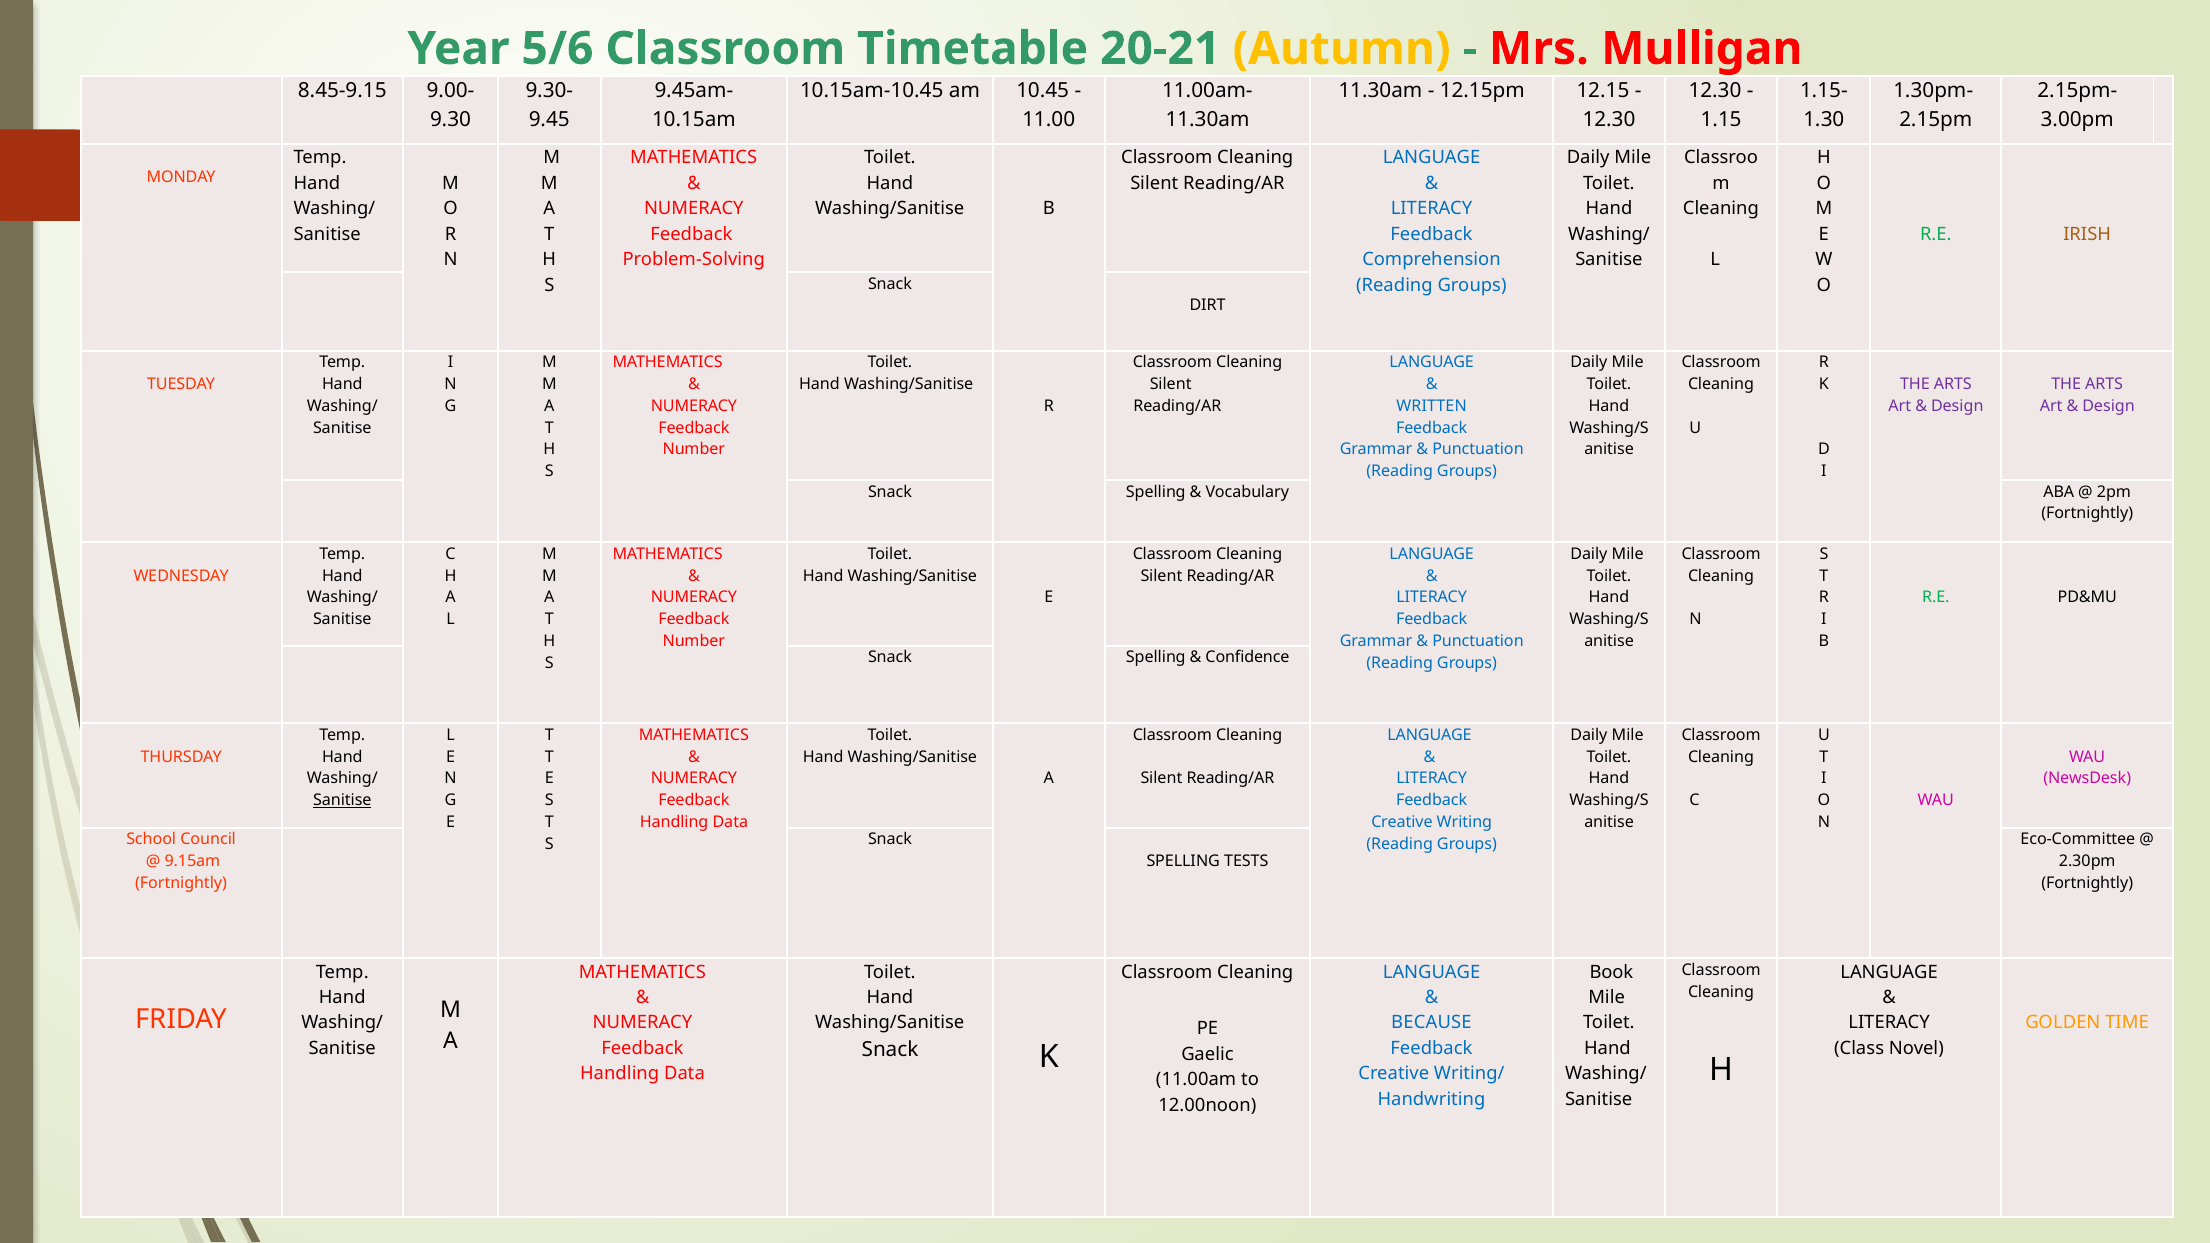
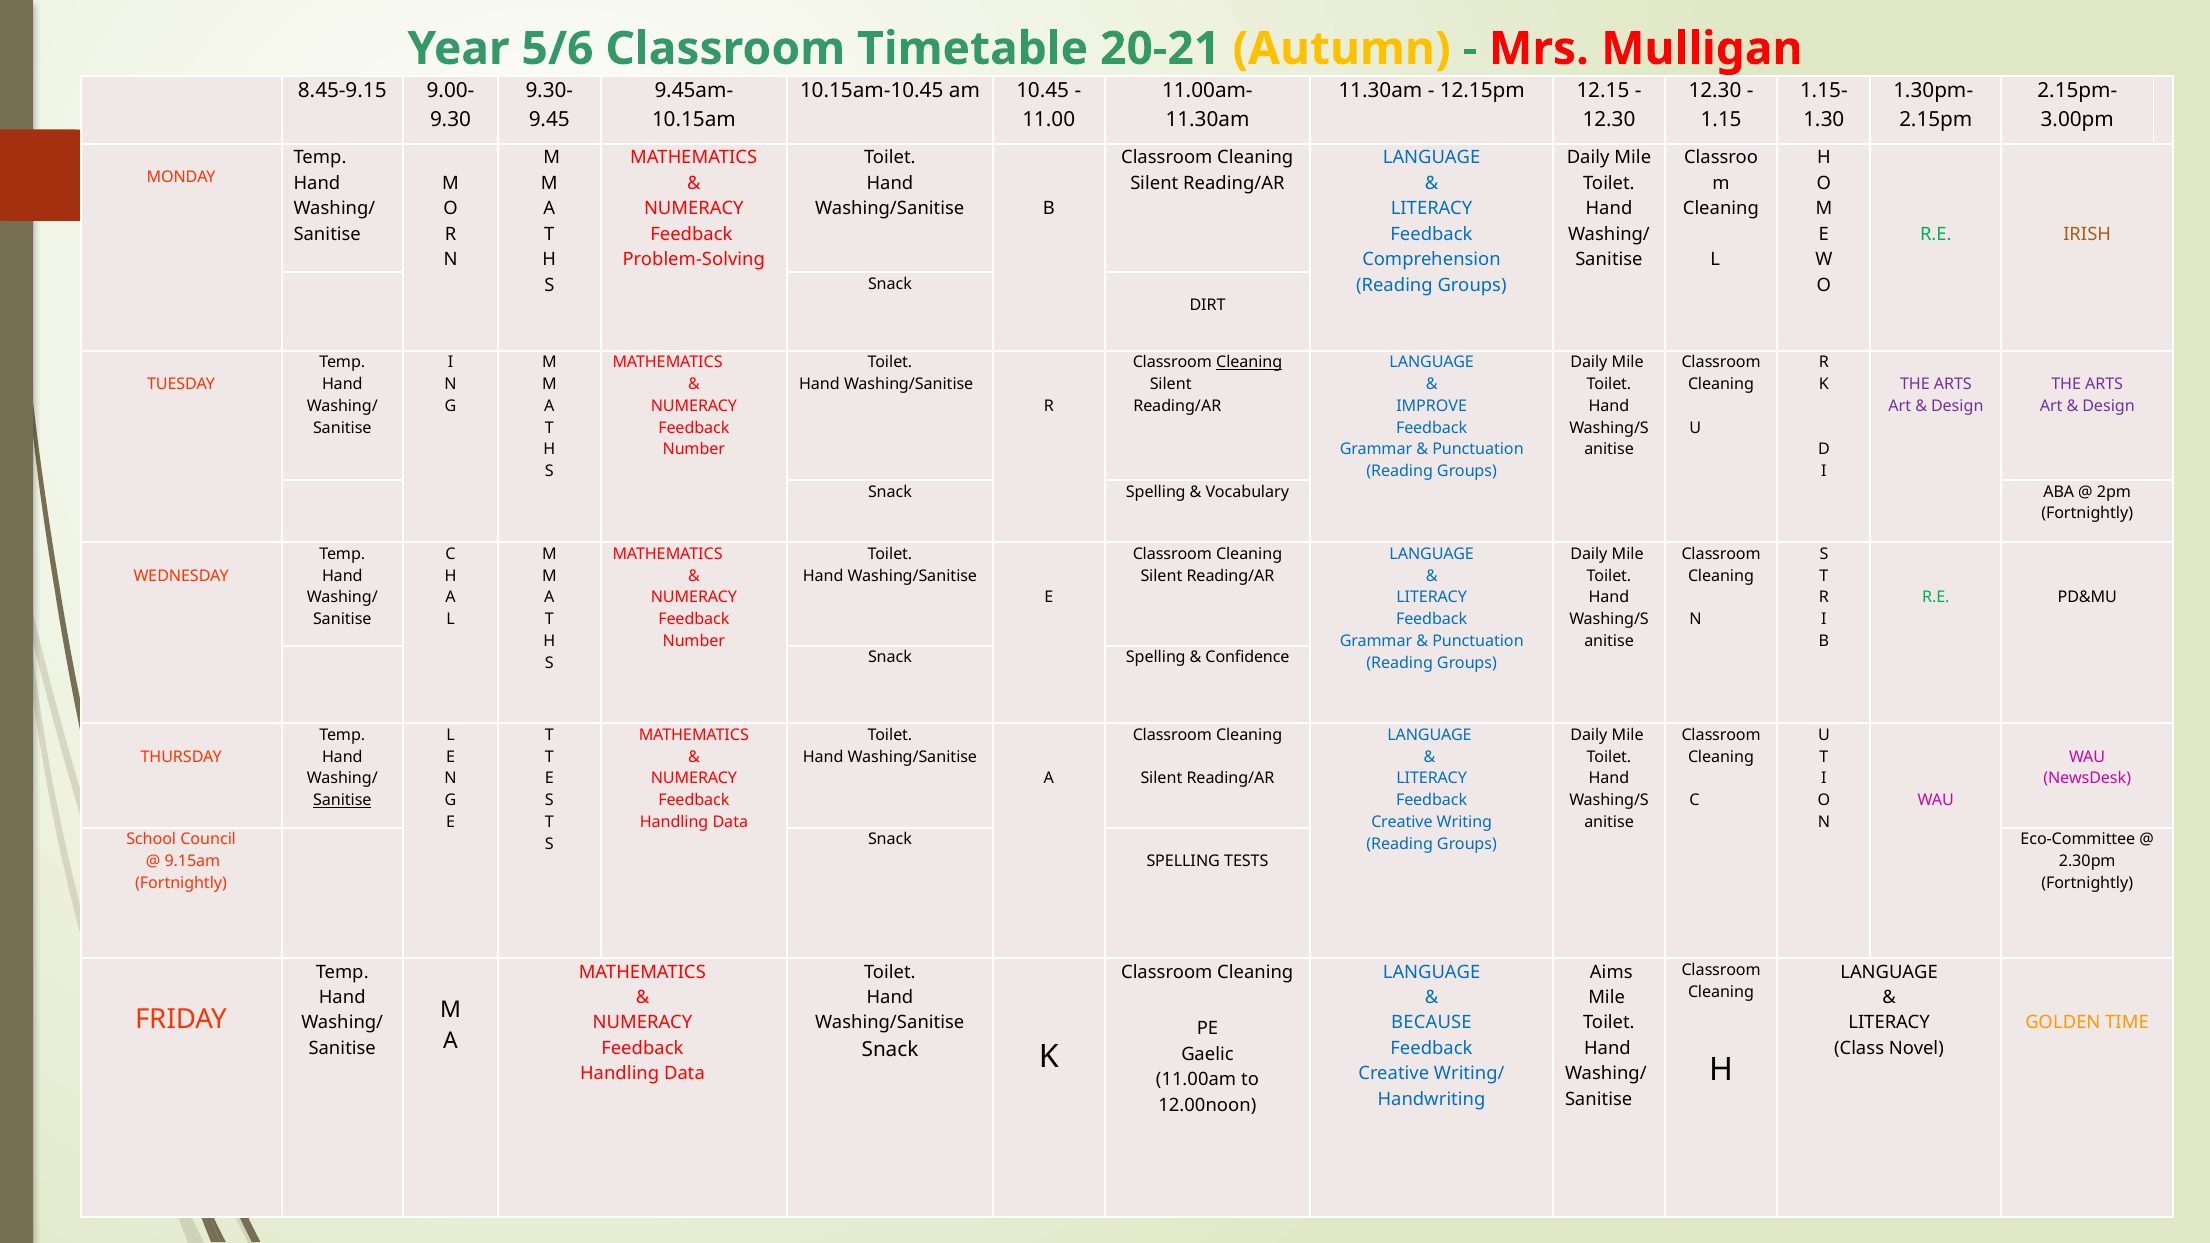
Cleaning underline: none -> present (1249, 362)
WRITTEN: WRITTEN -> IMPROVE (1432, 406)
Book: Book -> Aims (1611, 972)
